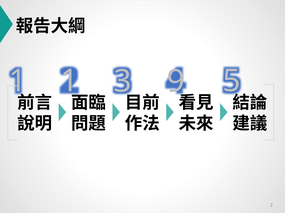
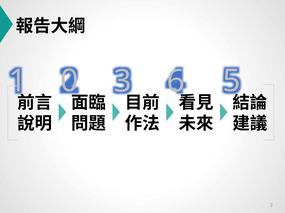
1 1: 1 -> 0 (69, 81)
9: 9 -> 6 (176, 82)
